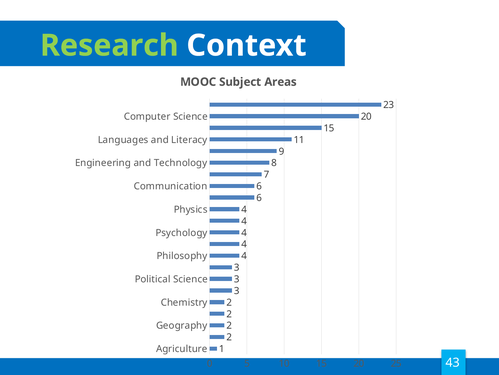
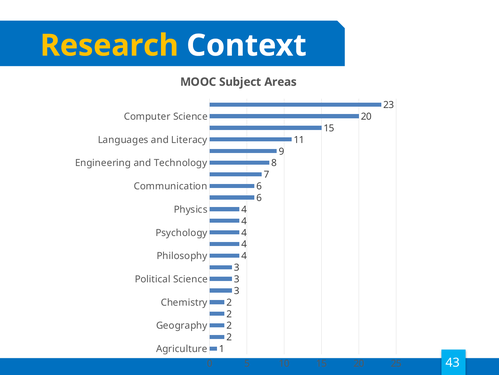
Research colour: light green -> yellow (109, 45)
